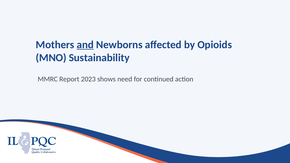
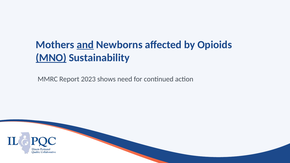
MNO underline: none -> present (51, 58)
